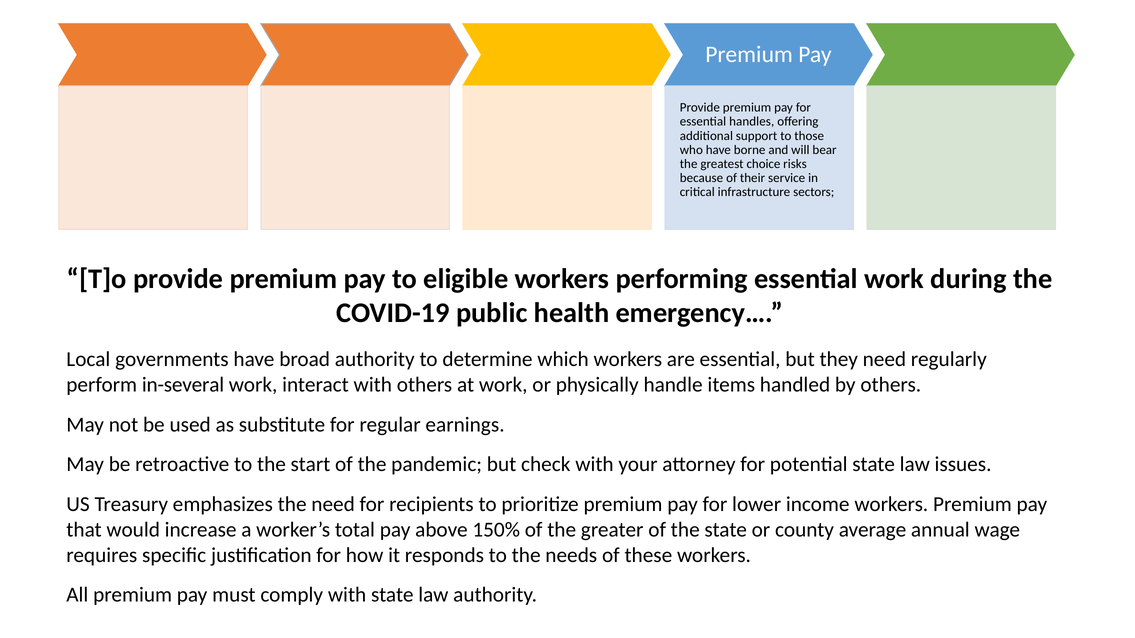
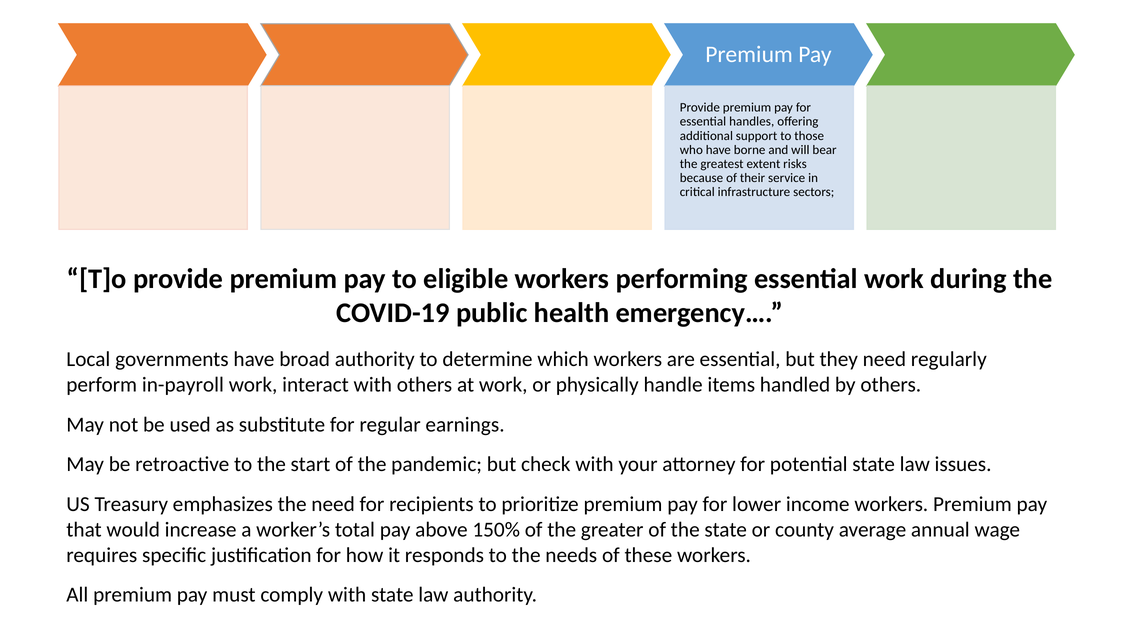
choice: choice -> extent (763, 164)
in-several: in-several -> in-payroll (183, 385)
